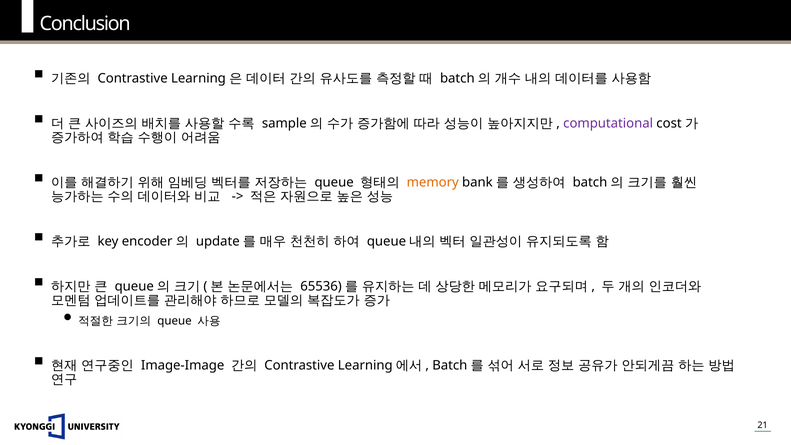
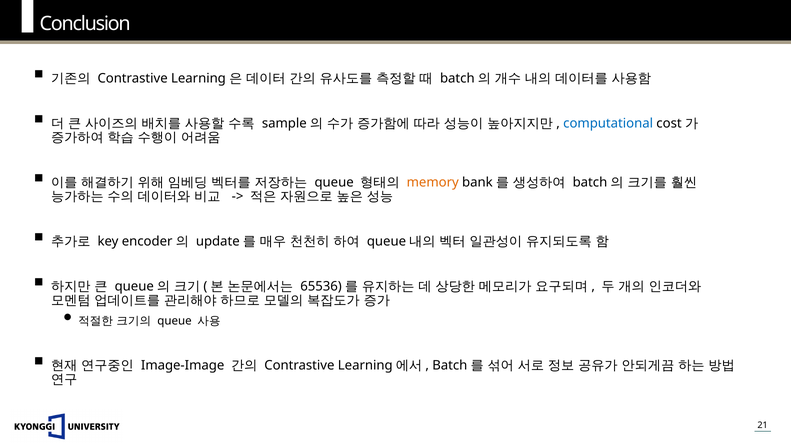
computational colour: purple -> blue (608, 123)
